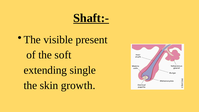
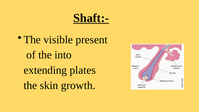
soft: soft -> into (63, 55)
single: single -> plates (83, 70)
